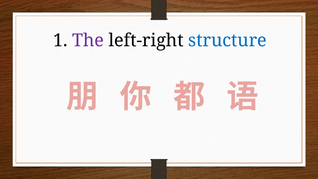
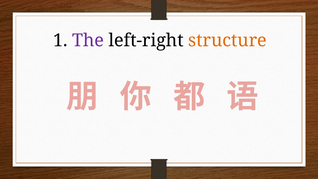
structure colour: blue -> orange (228, 41)
